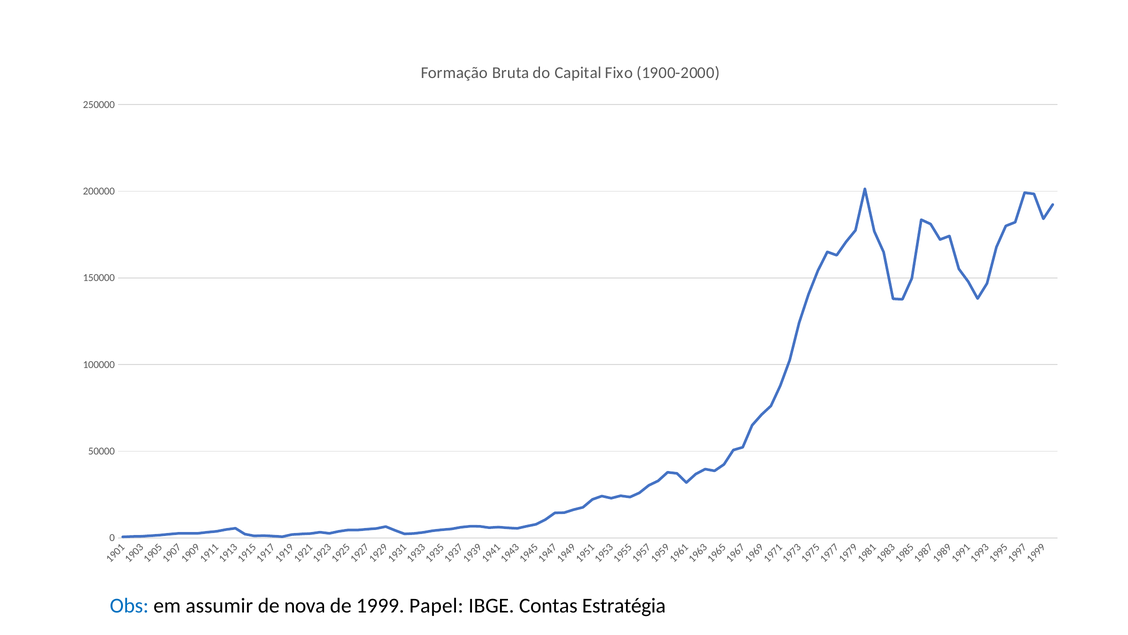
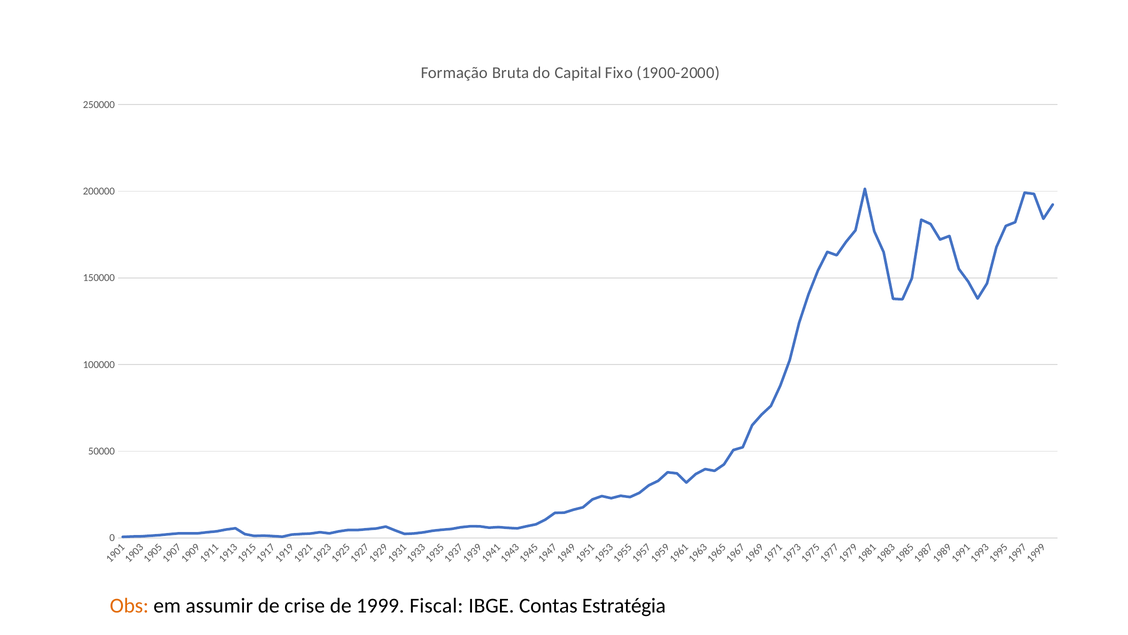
Obs colour: blue -> orange (129, 605)
nova: nova -> crise (305, 605)
Papel: Papel -> Fiscal (436, 605)
